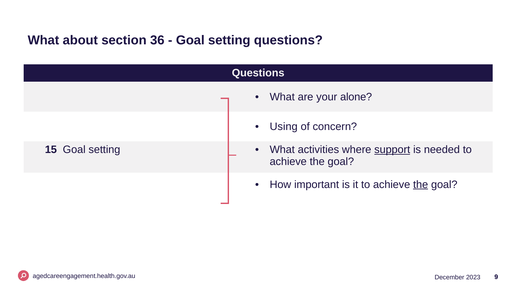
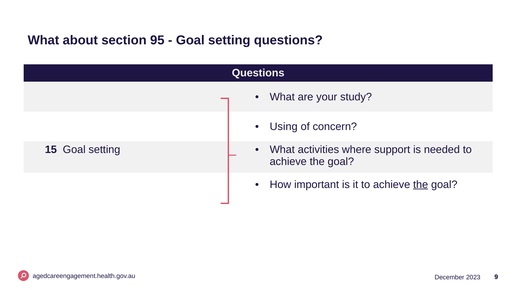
36: 36 -> 95 (157, 40)
alone: alone -> study (356, 97)
support underline: present -> none (392, 150)
